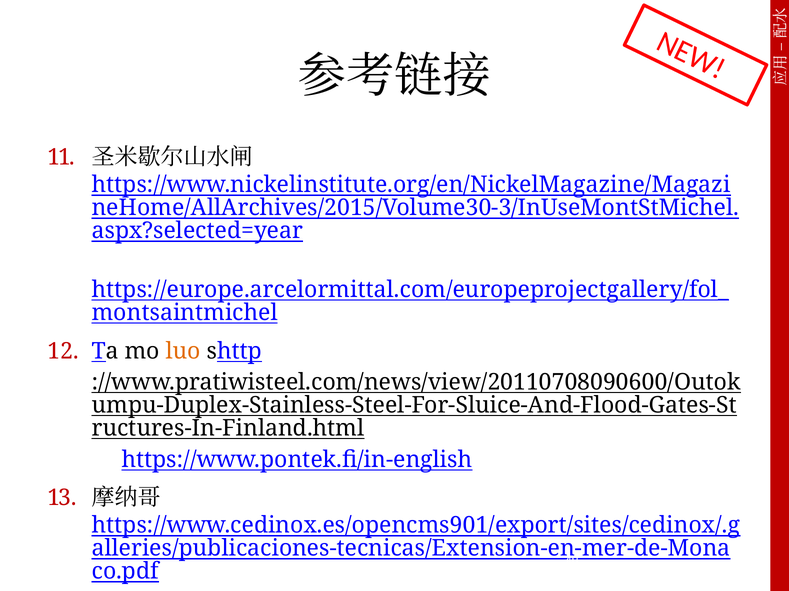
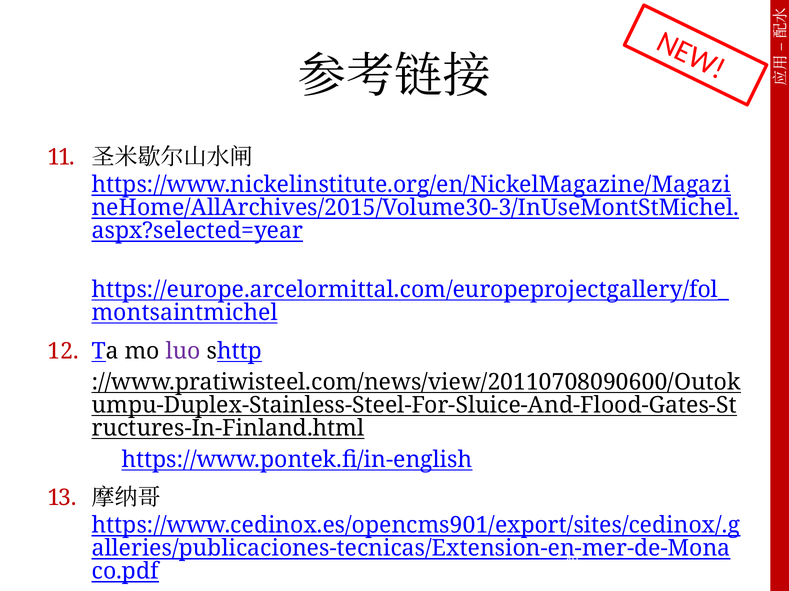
luo colour: orange -> purple (183, 351)
